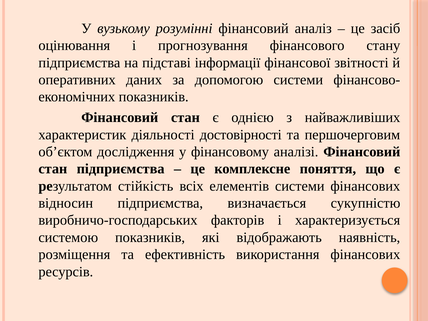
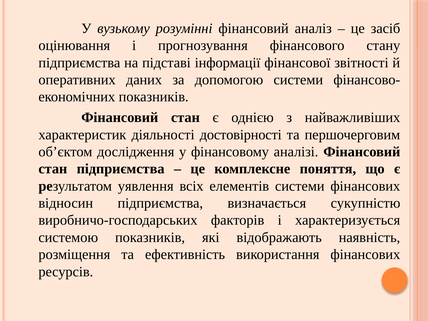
стійкість: стійкість -> уявлення (146, 186)
